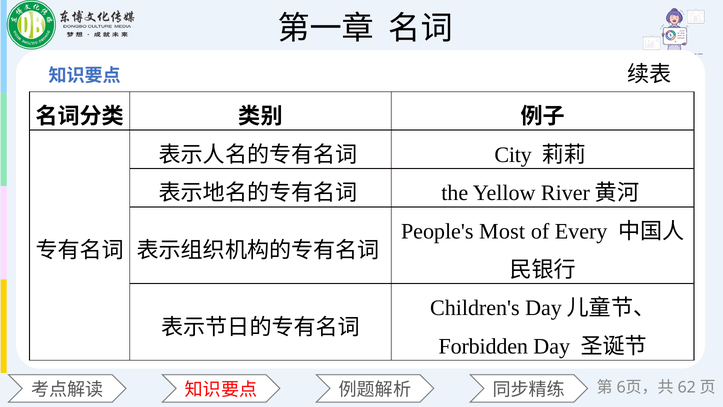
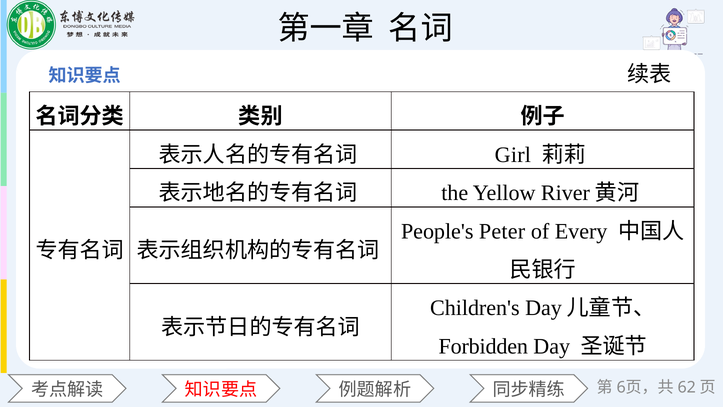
City: City -> Girl (513, 155)
Most: Most -> Peter (502, 231)
